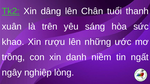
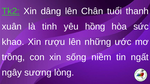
trên: trên -> tinh (50, 27)
sáng: sáng -> hồng (95, 27)
danh: danh -> sống (76, 57)
nghiệp: nghiệp -> sương (38, 73)
